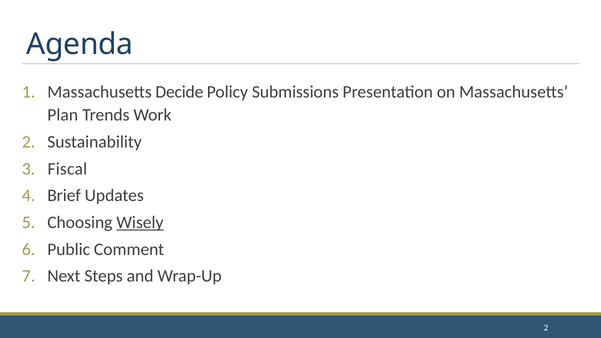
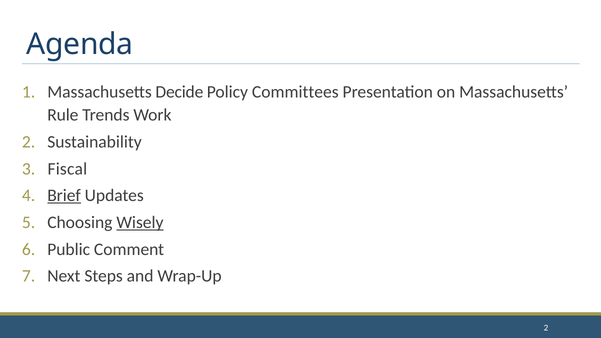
Submissions: Submissions -> Committees (295, 92)
Plan: Plan -> Rule (63, 115)
Brief underline: none -> present (64, 196)
